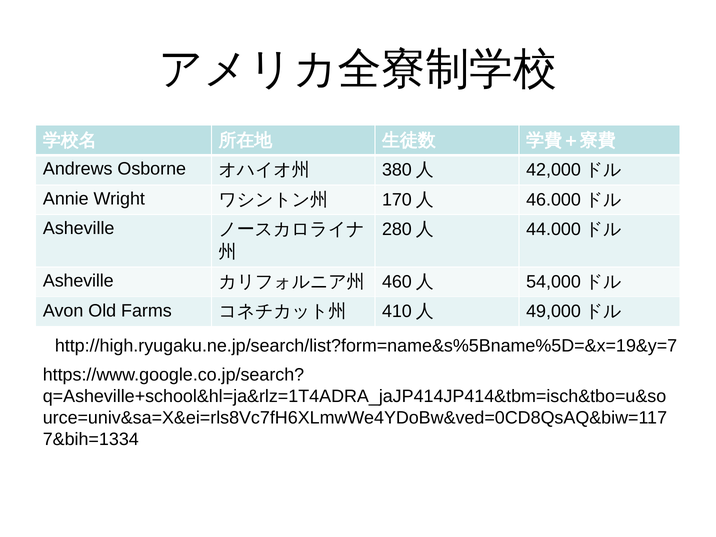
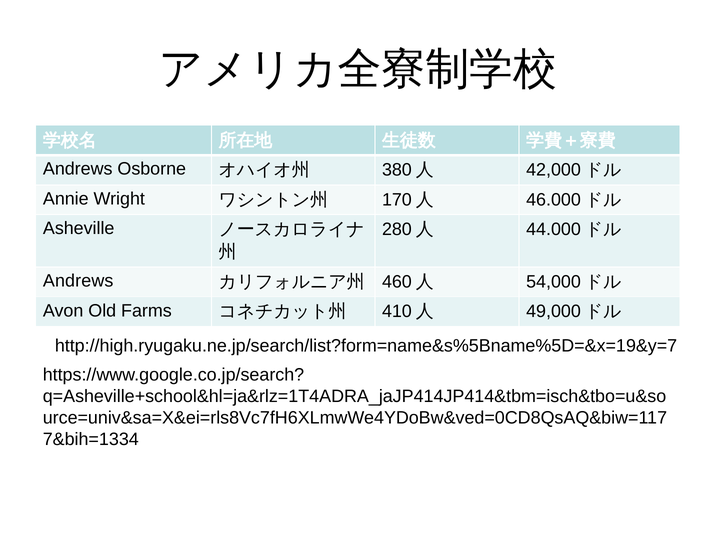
Asheville: Asheville -> Andrews (78, 281)
